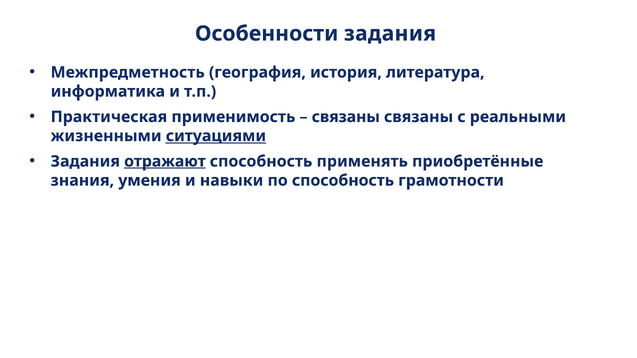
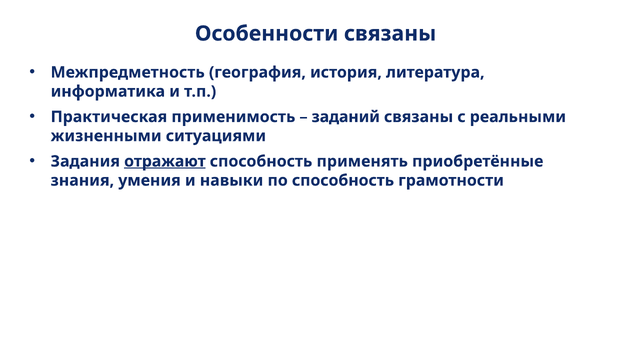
Особенности задания: задания -> связаны (390, 34)
связаны: связаны -> заданий (346, 117)
ситуациями underline: present -> none (216, 136)
